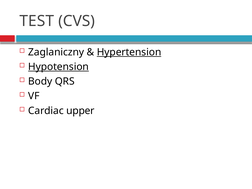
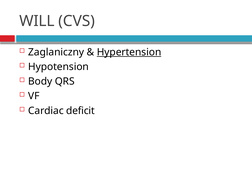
TEST: TEST -> WILL (37, 21)
Hypotension underline: present -> none (59, 67)
upper: upper -> deficit (80, 111)
